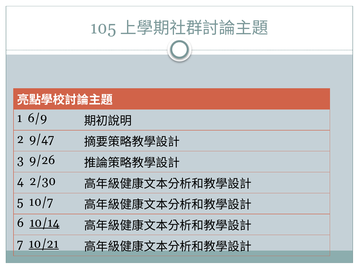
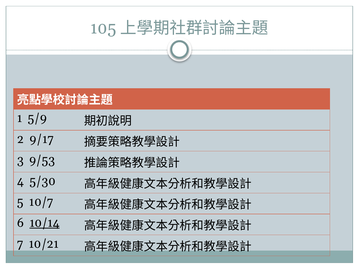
6/9: 6/9 -> 5/9 (37, 118)
9/47: 9/47 -> 9/17 (42, 139)
9/26: 9/26 -> 9/53 (42, 160)
2/30: 2/30 -> 5/30 (43, 181)
10/21 underline: present -> none (44, 244)
